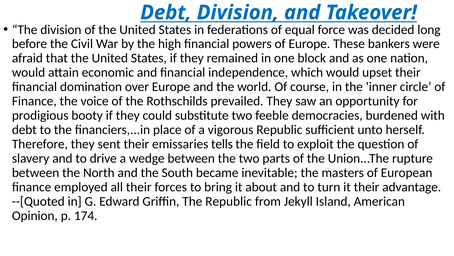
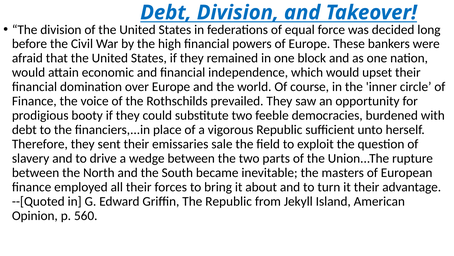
tells: tells -> sale (222, 144)
174: 174 -> 560 (86, 215)
